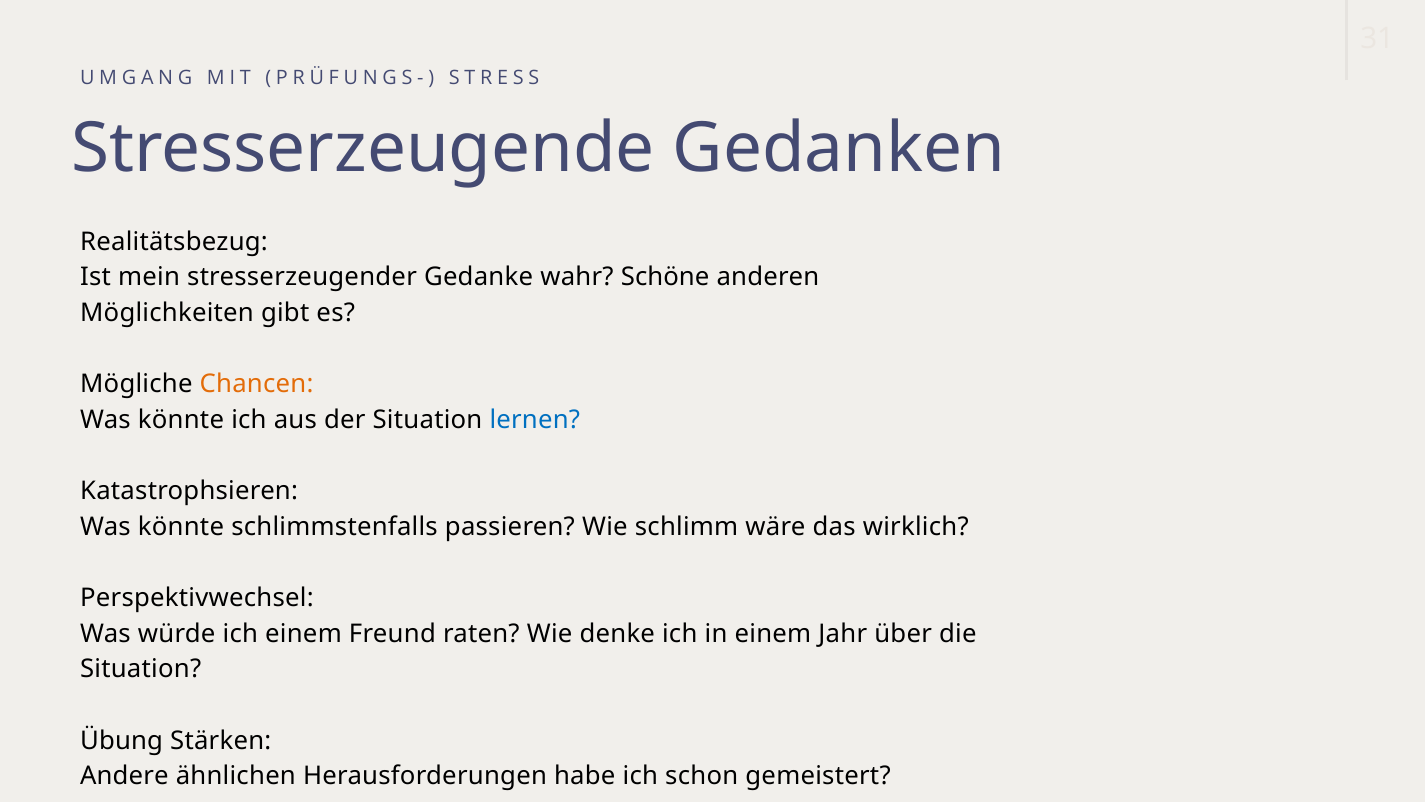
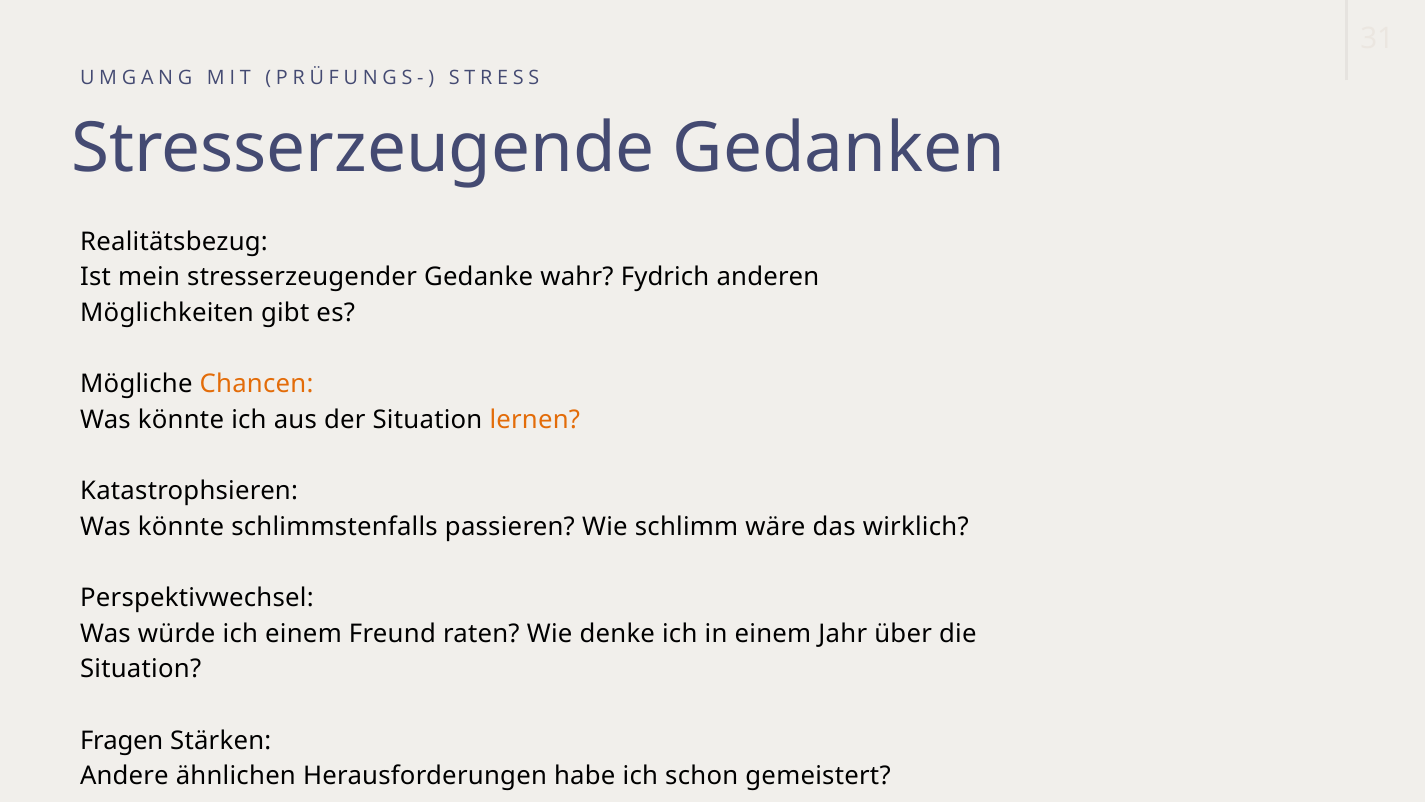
Schöne: Schöne -> Fydrich (665, 277)
lernen colour: blue -> orange (535, 420)
Übung: Übung -> Fragen (122, 740)
